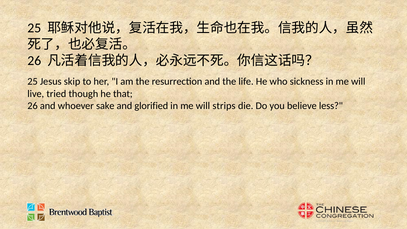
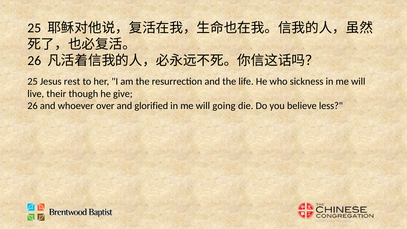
skip: skip -> rest (72, 81)
tried: tried -> their (56, 94)
that: that -> give (123, 94)
sake: sake -> over (105, 106)
strips: strips -> going (224, 106)
